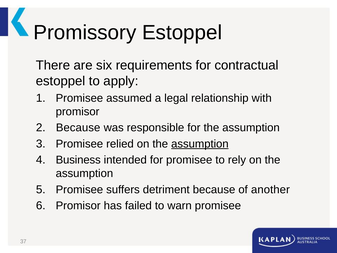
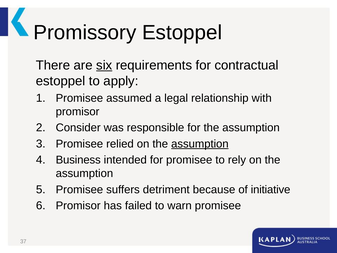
six underline: none -> present (104, 65)
Because: Because -> Consider (78, 128)
another: another -> initiative (271, 189)
